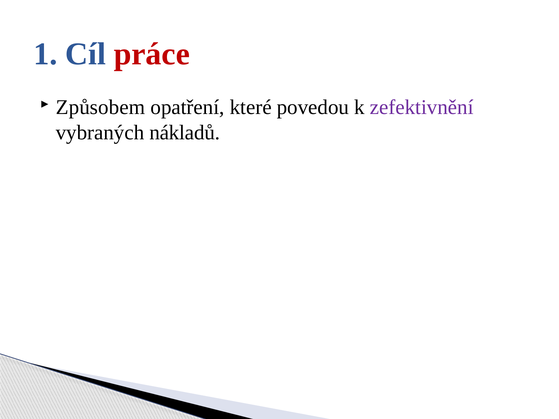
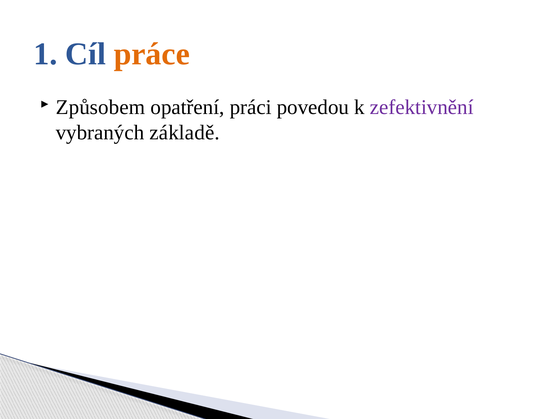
práce colour: red -> orange (152, 54)
které: které -> práci (251, 107)
nákladů: nákladů -> základě (185, 133)
